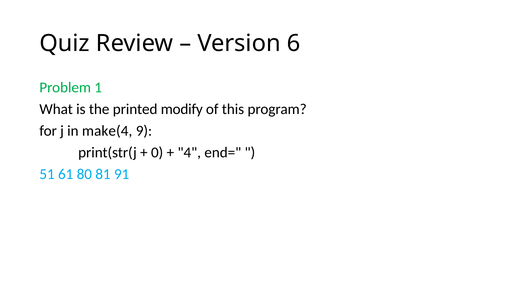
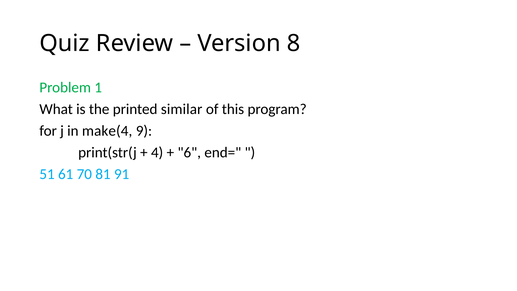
6: 6 -> 8 (294, 43)
modify: modify -> similar (182, 109)
0: 0 -> 4 (157, 152)
4: 4 -> 6 (189, 152)
80: 80 -> 70 (84, 174)
